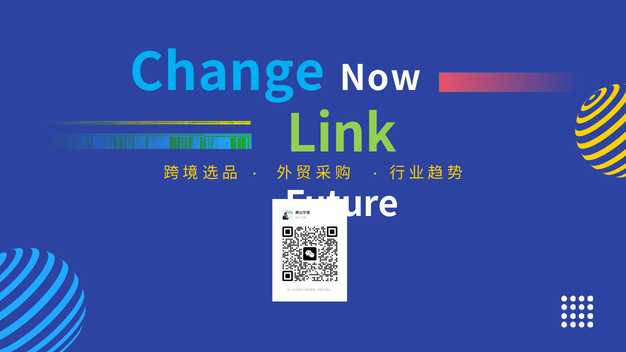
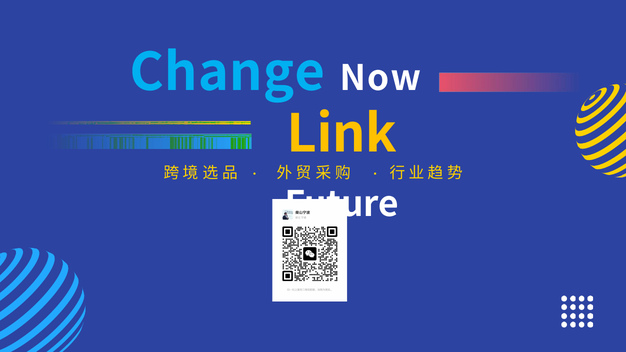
Link colour: light green -> yellow (342, 135)
